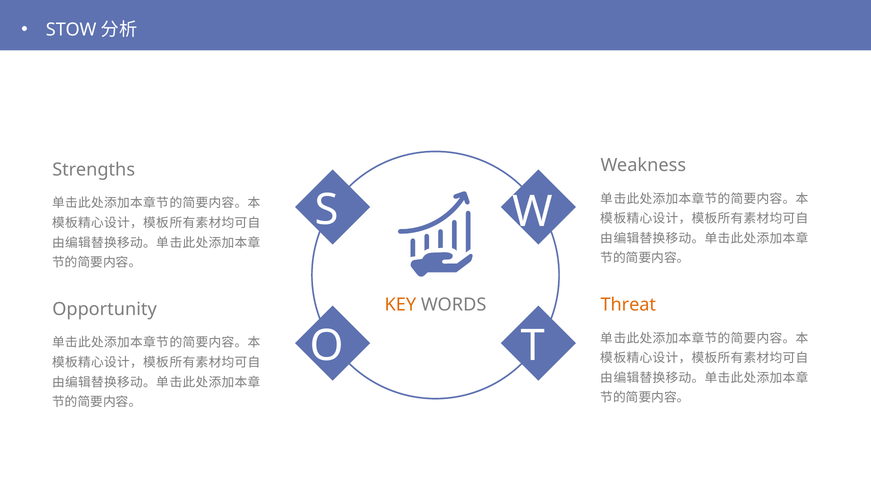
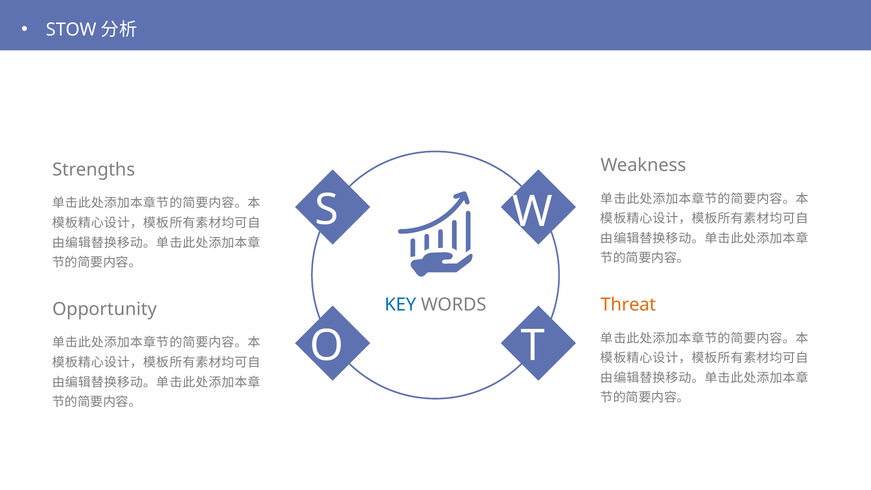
KEY colour: orange -> blue (400, 305)
